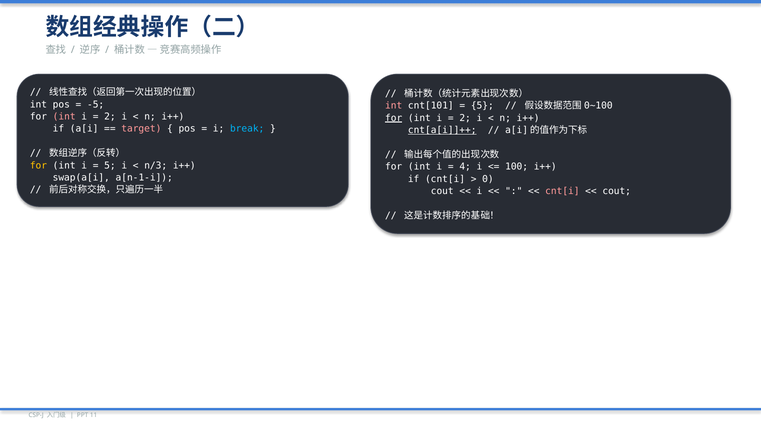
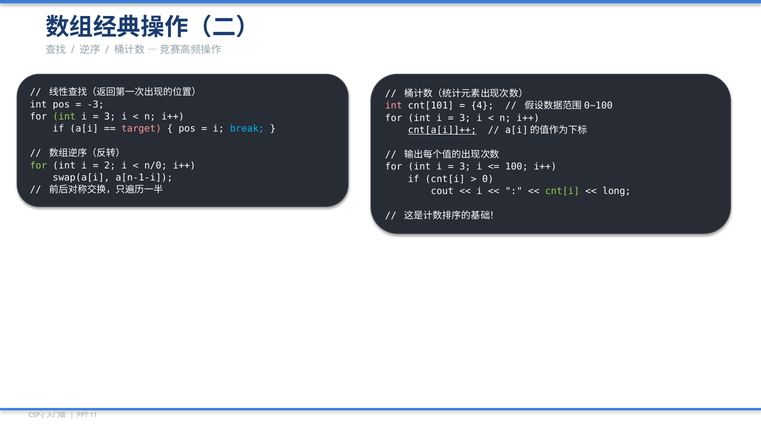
-5: -5 -> -3 (96, 104)
5: 5 -> 4 (482, 106)
int colour: pink -> light green (64, 117)
2: 2 -> 3 (110, 117)
for underline: present -> none (394, 118)
2: 2 -> 3 (465, 118)
for colour: yellow -> light green (38, 165)
5: 5 -> 2 (110, 165)
n/3: n/3 -> n/0 (156, 165)
4: 4 -> 3 (465, 167)
cnt[i colour: pink -> light green (562, 191)
cout: cout -> long (617, 191)
